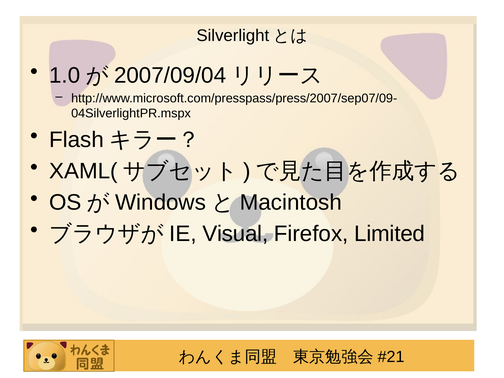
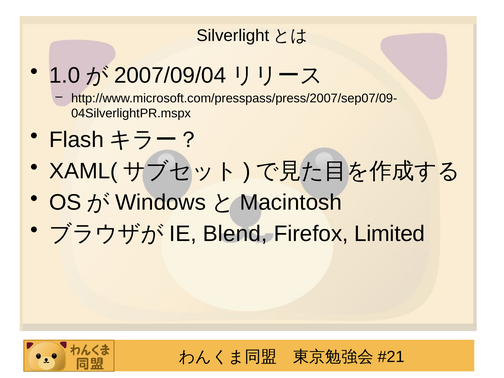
Visual: Visual -> Blend (235, 234)
